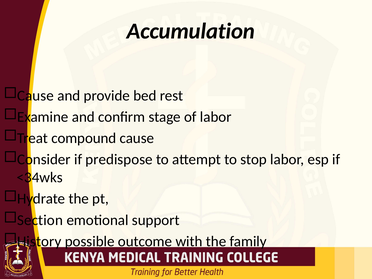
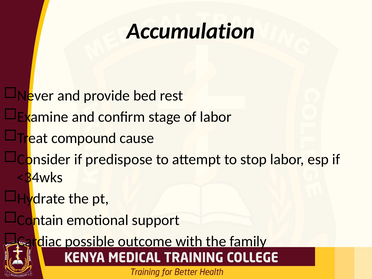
Cause: Cause -> Never (35, 96)
Section: Section -> Contain (40, 220)
History: History -> Cardiac (39, 241)
